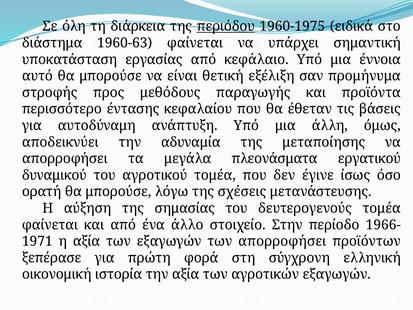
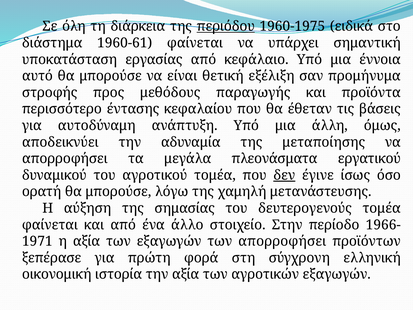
1960-63: 1960-63 -> 1960-61 (125, 43)
δεν underline: none -> present (284, 175)
σχέσεις: σχέσεις -> χαμηλή (242, 192)
